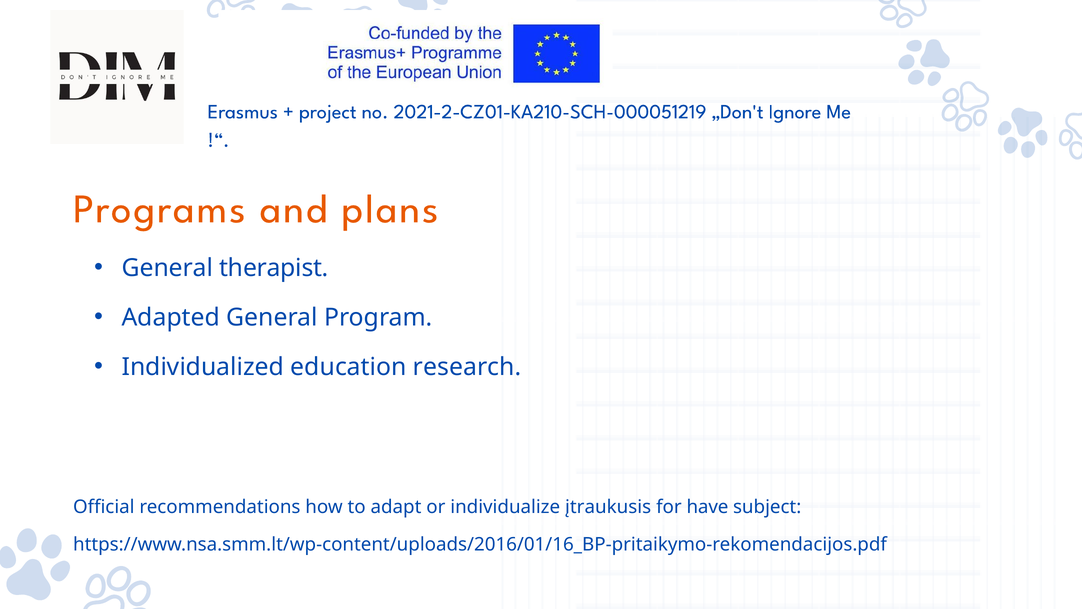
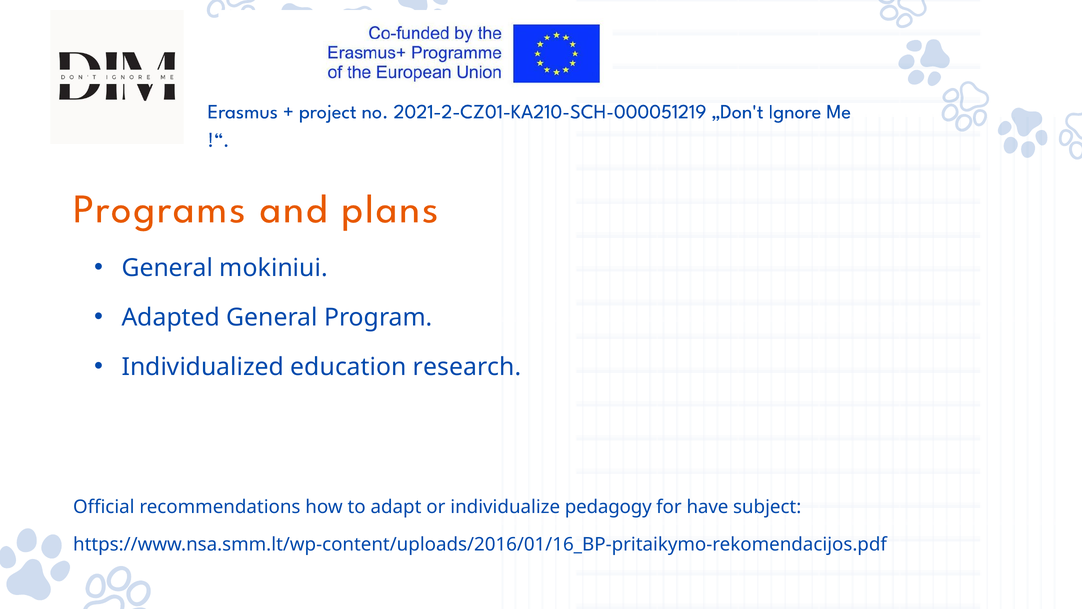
therapist: therapist -> mokiniui (274, 268)
įtraukusis: įtraukusis -> pedagogy (608, 507)
